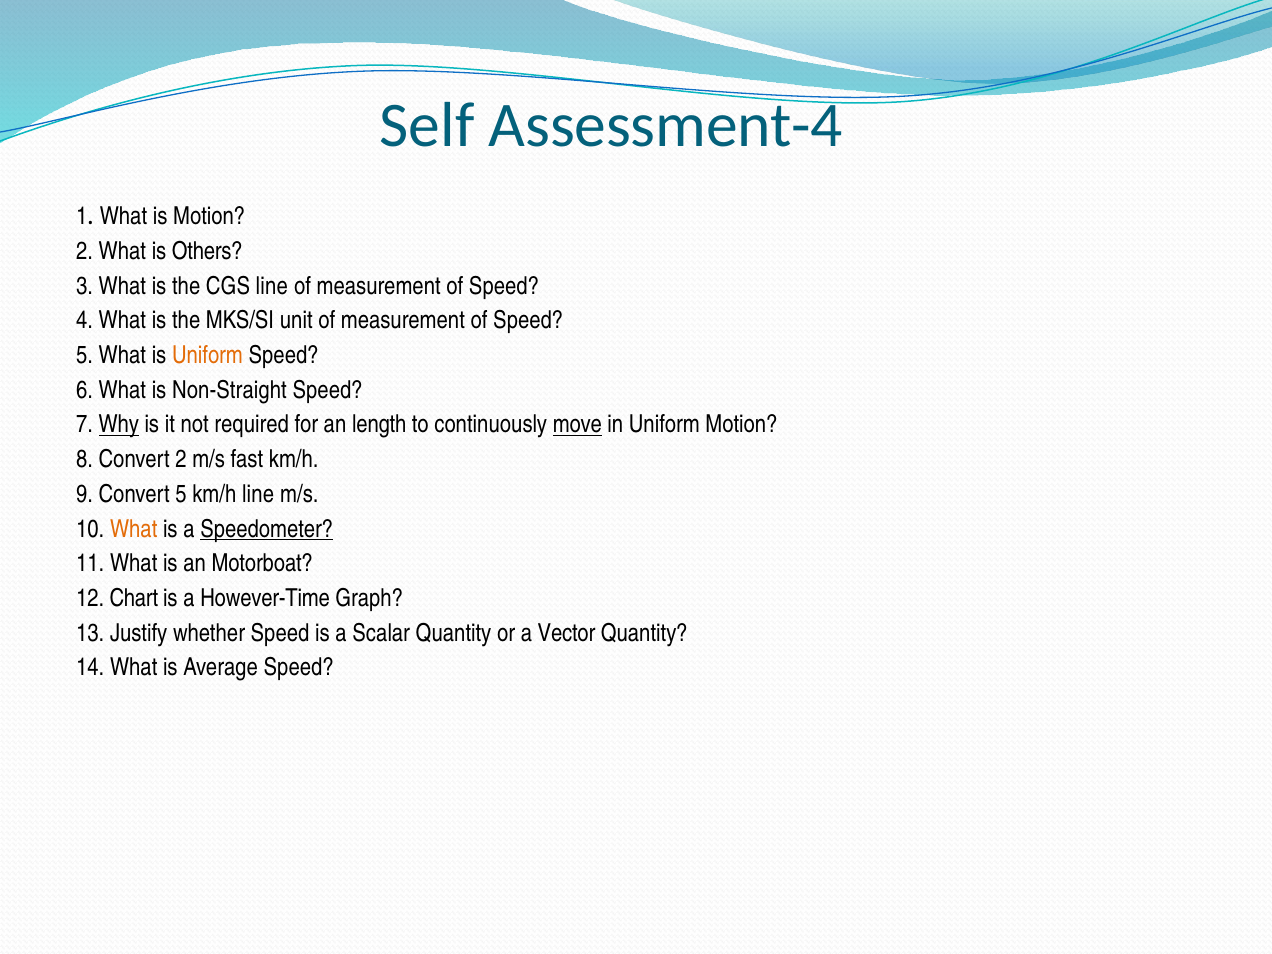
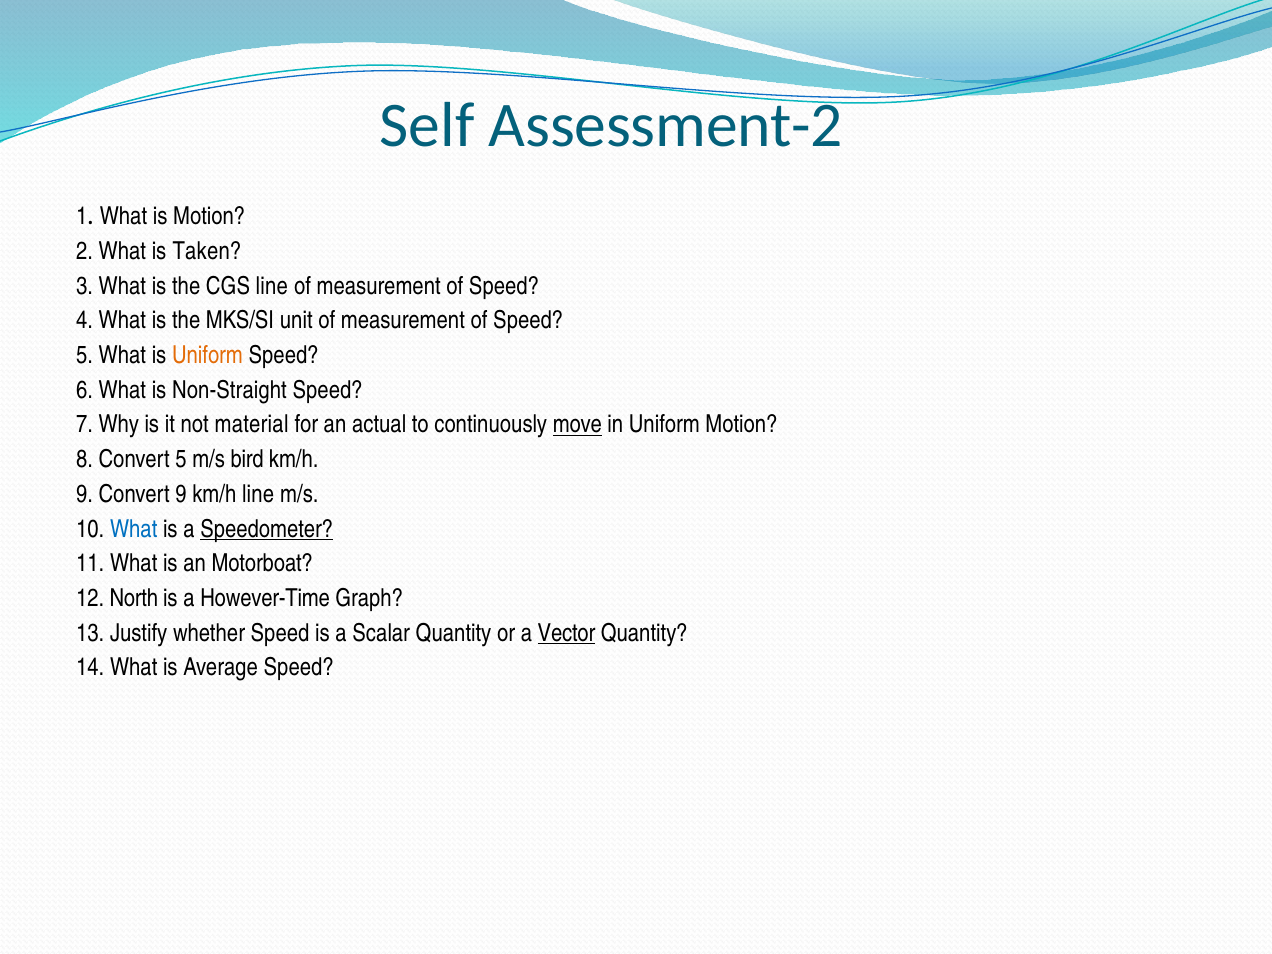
Assessment-4: Assessment-4 -> Assessment-2 (666, 125)
Others: Others -> Taken (207, 251)
Why underline: present -> none (119, 425)
required: required -> material (252, 425)
length: length -> actual (379, 425)
Convert 2: 2 -> 5 (181, 460)
fast: fast -> bird (247, 460)
Convert 5: 5 -> 9 (181, 494)
What colour: orange -> blue (134, 529)
Chart: Chart -> North (134, 598)
Vector underline: none -> present (567, 633)
